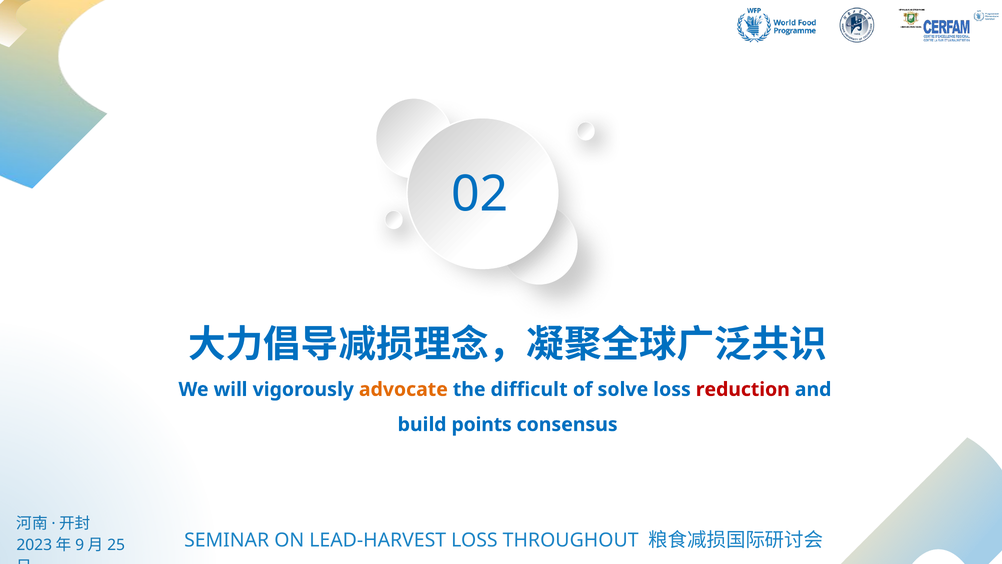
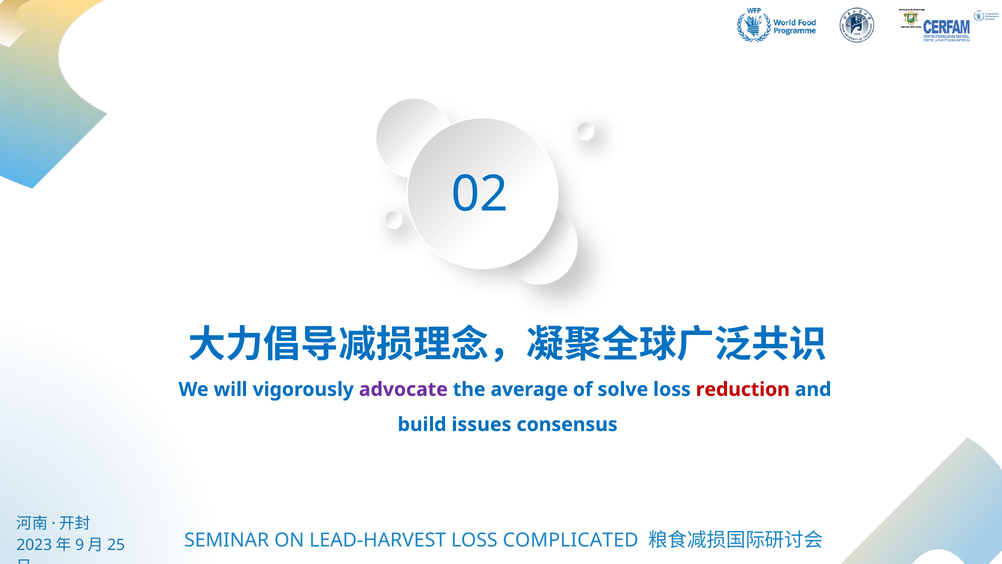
advocate colour: orange -> purple (403, 389)
difficult: difficult -> average (529, 389)
points: points -> issues (481, 424)
THROUGHOUT: THROUGHOUT -> COMPLICATED (571, 540)
